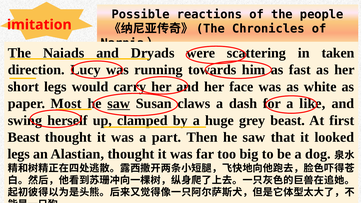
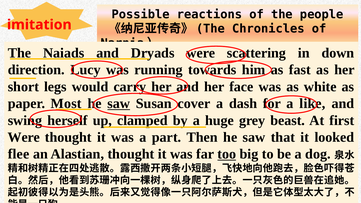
taken: taken -> down (338, 53)
claws: claws -> cover (194, 104)
Beast: Beast -> Were (24, 137)
legs: legs -> flee (19, 154)
too underline: none -> present (227, 154)
